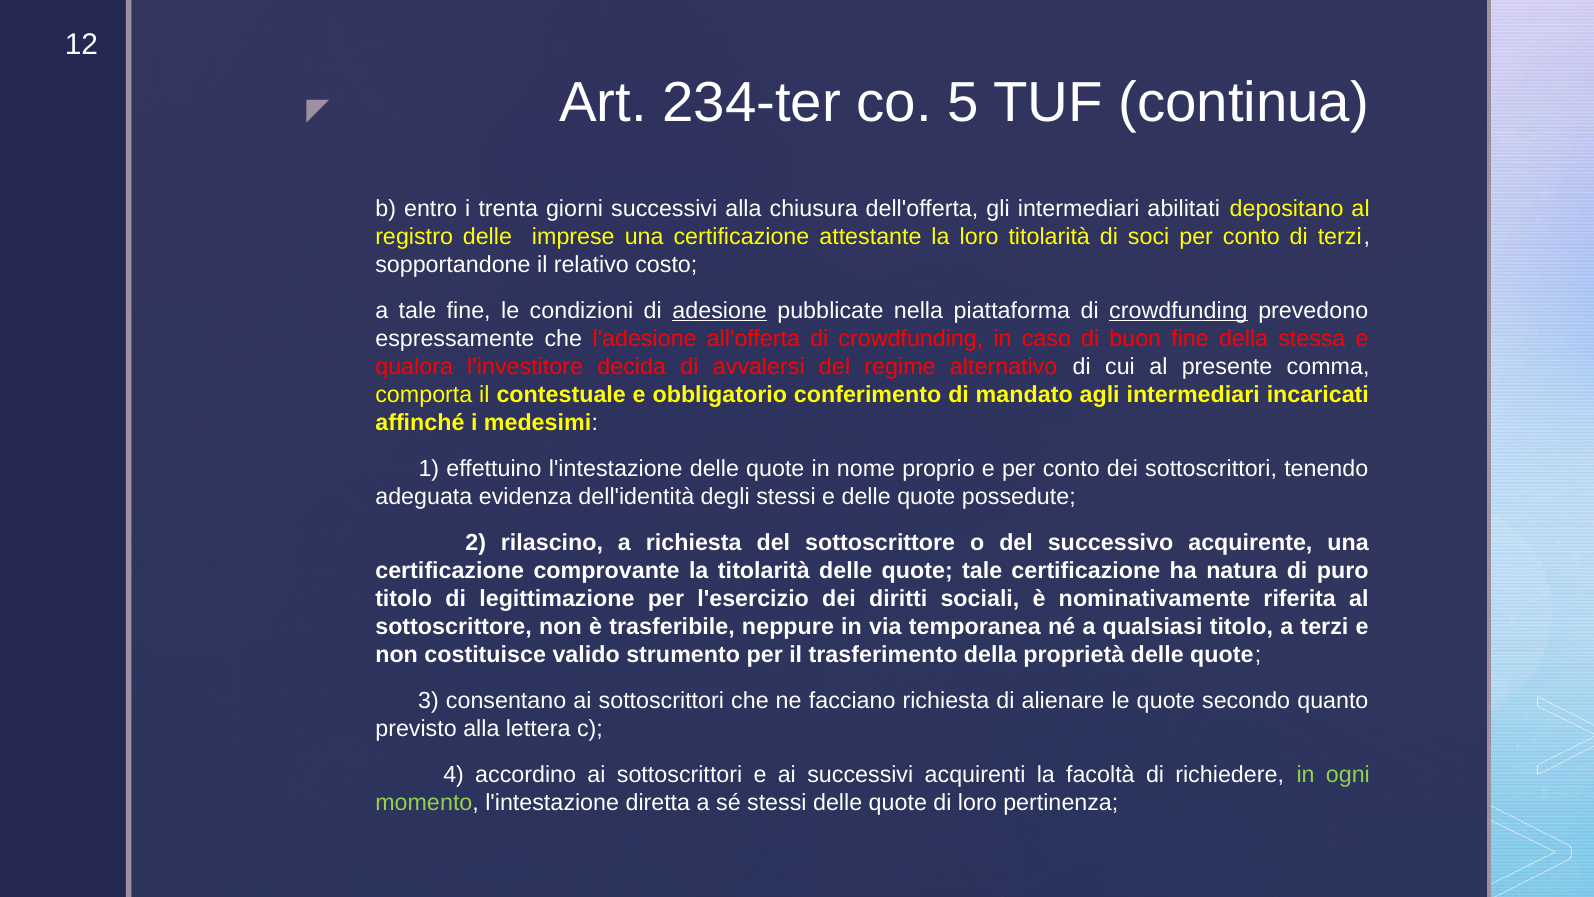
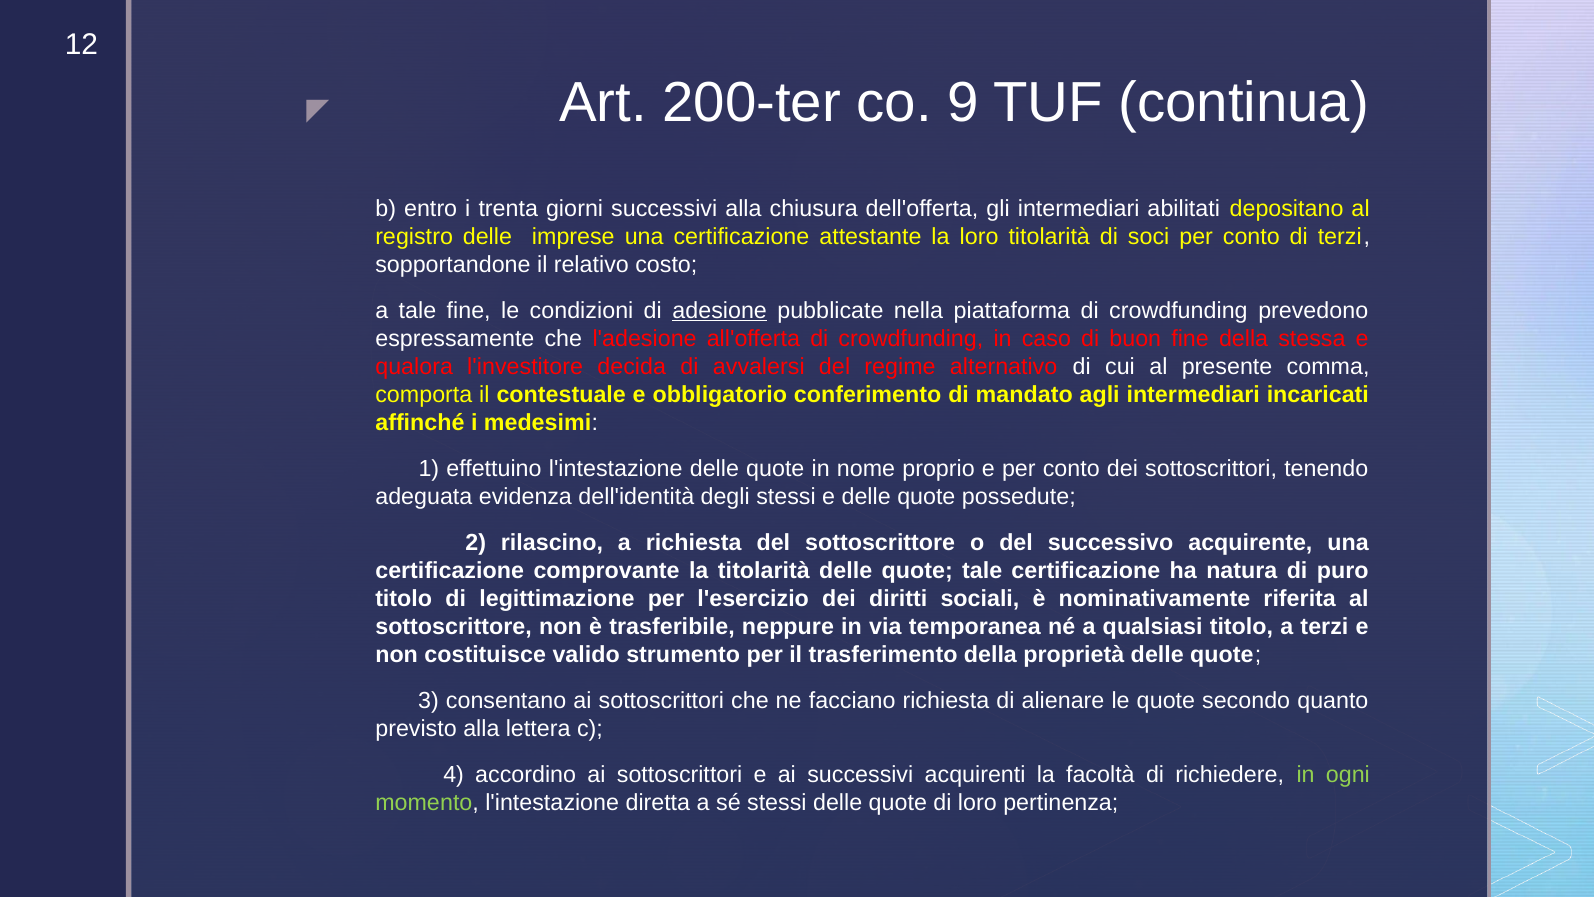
234-ter: 234-ter -> 200-ter (752, 103)
5: 5 -> 9 (963, 103)
crowdfunding underline: present -> none (1178, 311)
